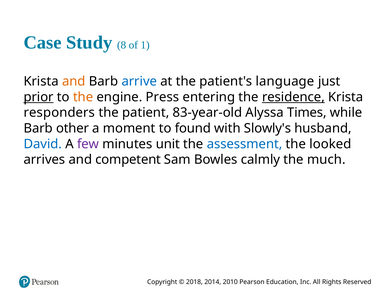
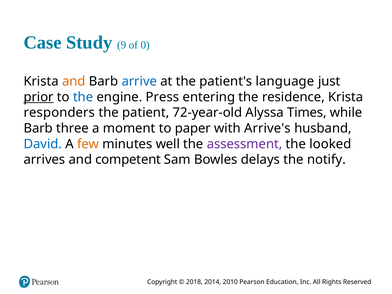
8: 8 -> 9 (122, 45)
1: 1 -> 0 (145, 45)
the colour: orange -> blue (83, 97)
residence underline: present -> none (293, 97)
83-year-old: 83-year-old -> 72-year-old (207, 113)
other: other -> three (72, 128)
found: found -> paper (193, 128)
Slowly's: Slowly's -> Arrive's (267, 128)
few colour: purple -> orange (88, 144)
unit: unit -> well (168, 144)
assessment colour: blue -> purple (245, 144)
calmly: calmly -> delays (260, 160)
much: much -> notify (326, 160)
